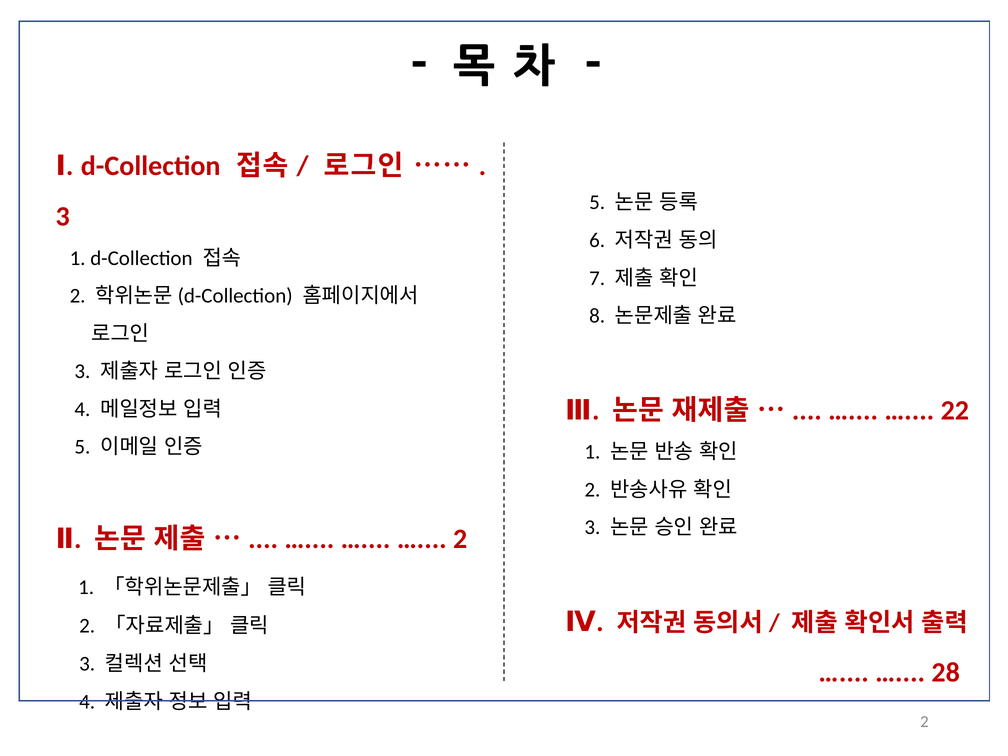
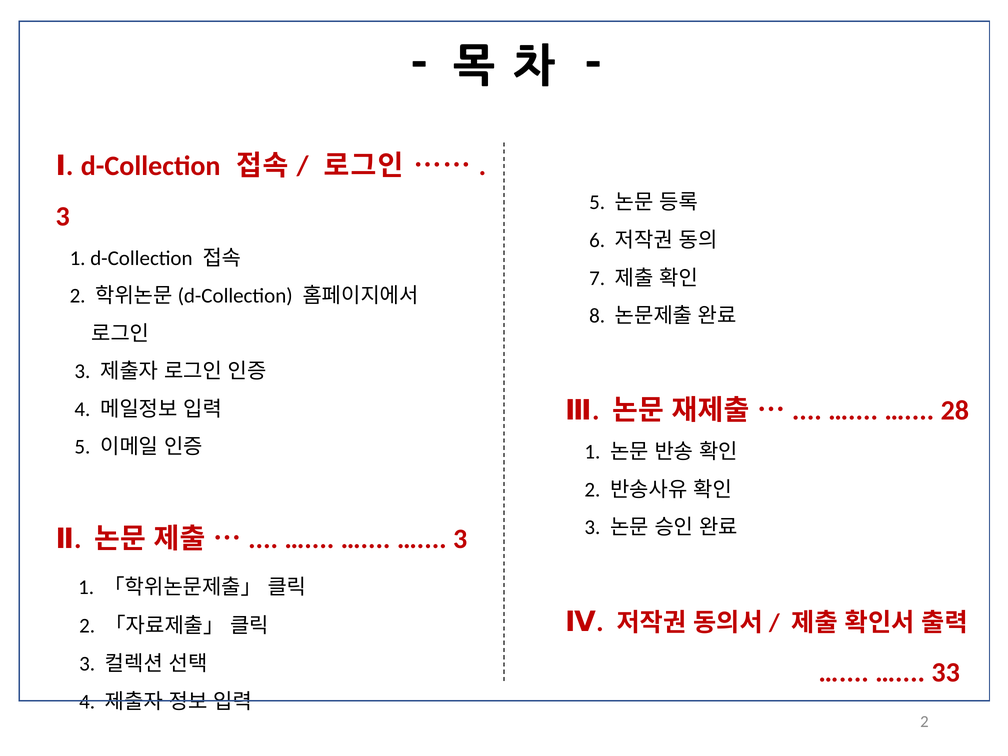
22: 22 -> 28 (955, 410)
2: 2 -> 3 (460, 539)
28: 28 -> 33 (946, 673)
